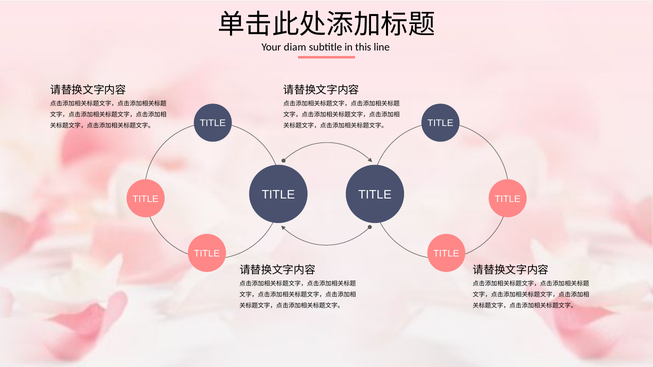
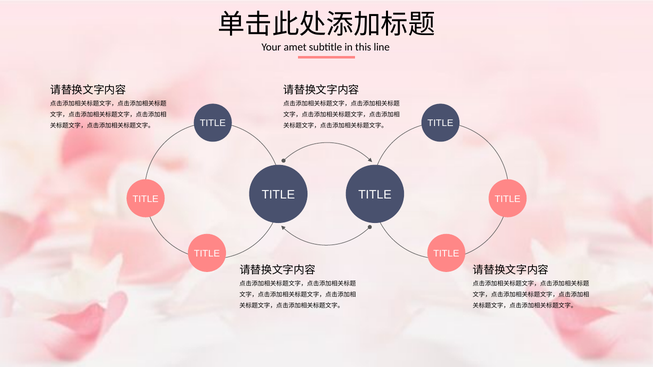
diam: diam -> amet (295, 47)
